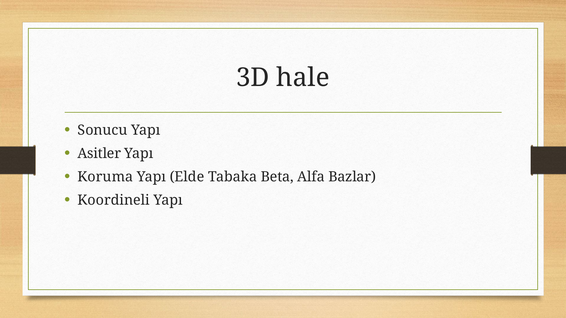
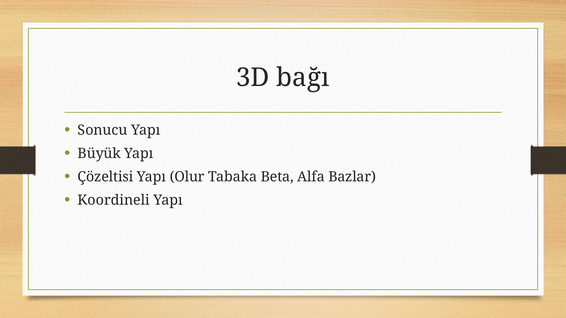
hale: hale -> bağı (303, 78)
Asitler: Asitler -> Büyük (99, 154)
Koruma: Koruma -> Çözeltisi (105, 177)
Elde: Elde -> Olur (187, 177)
